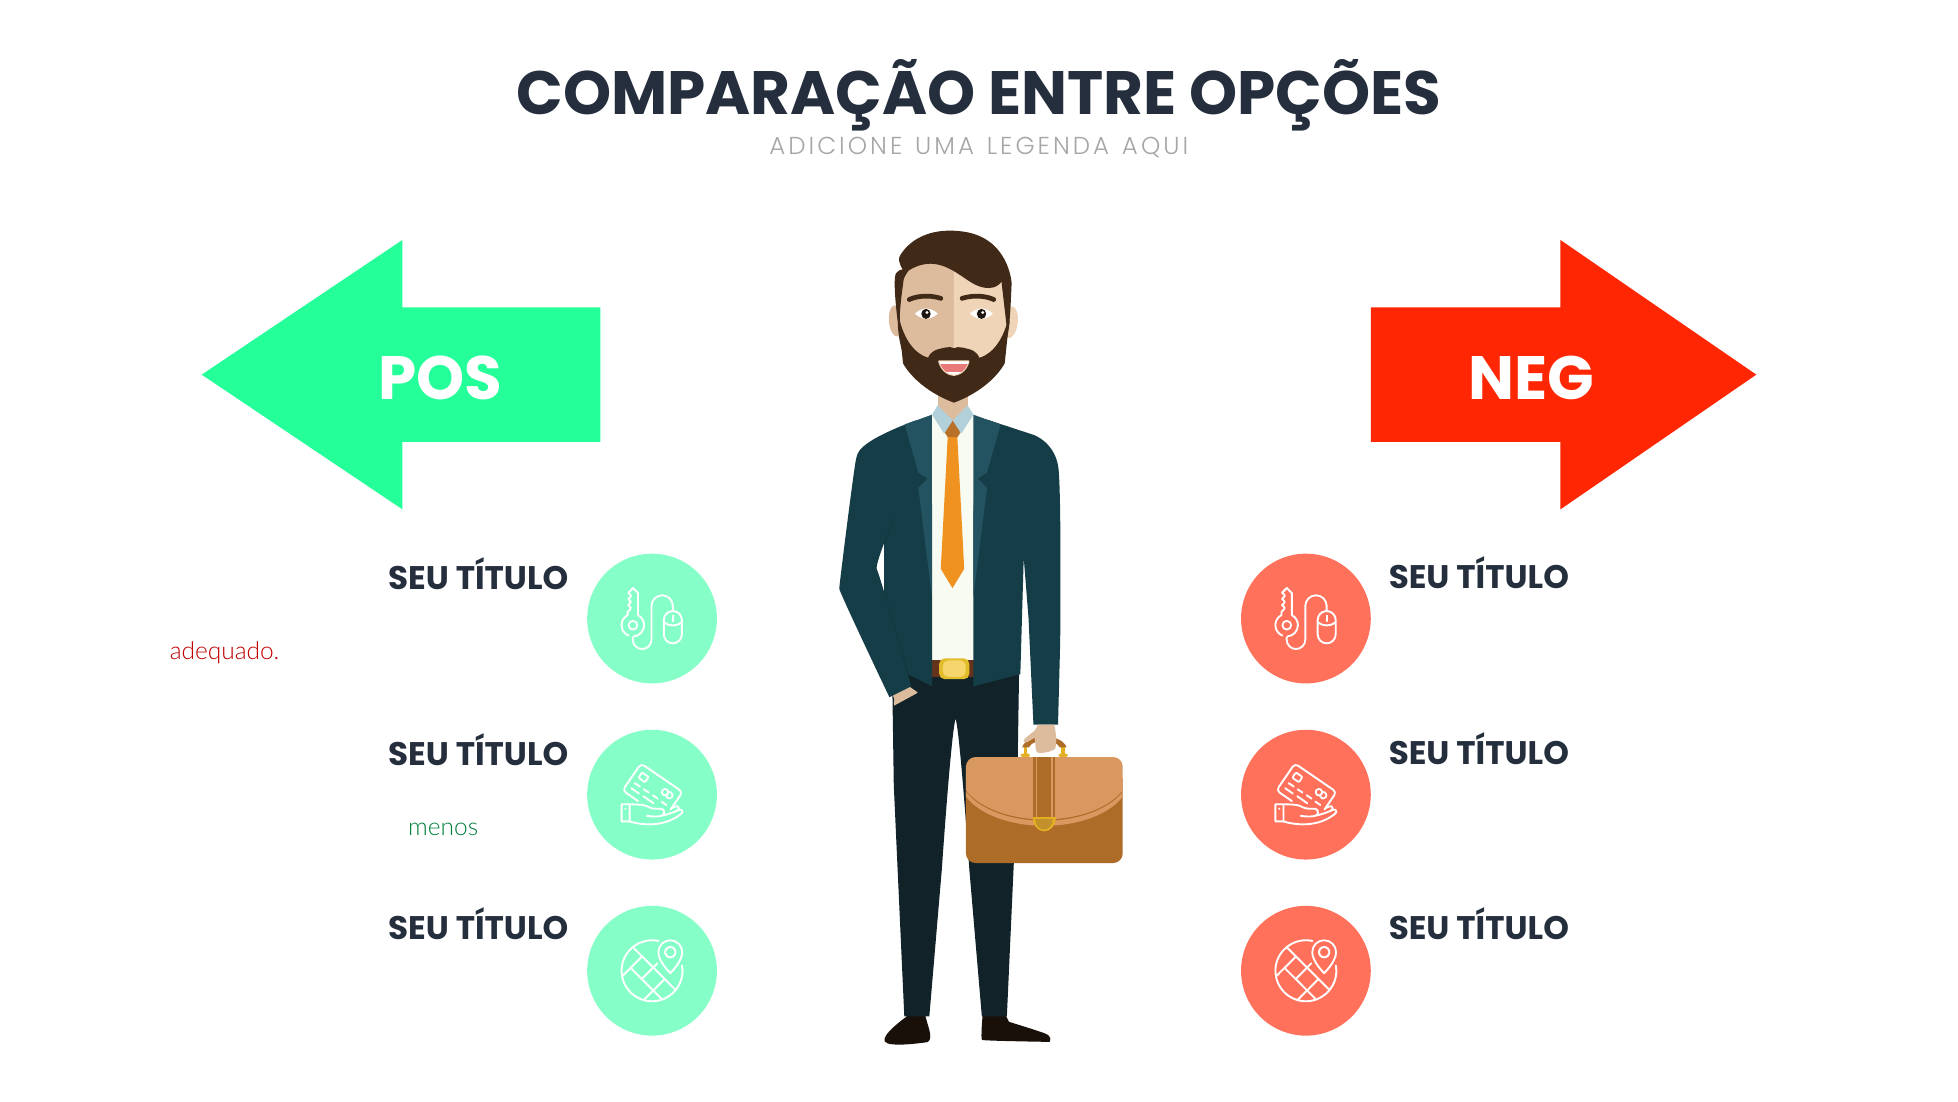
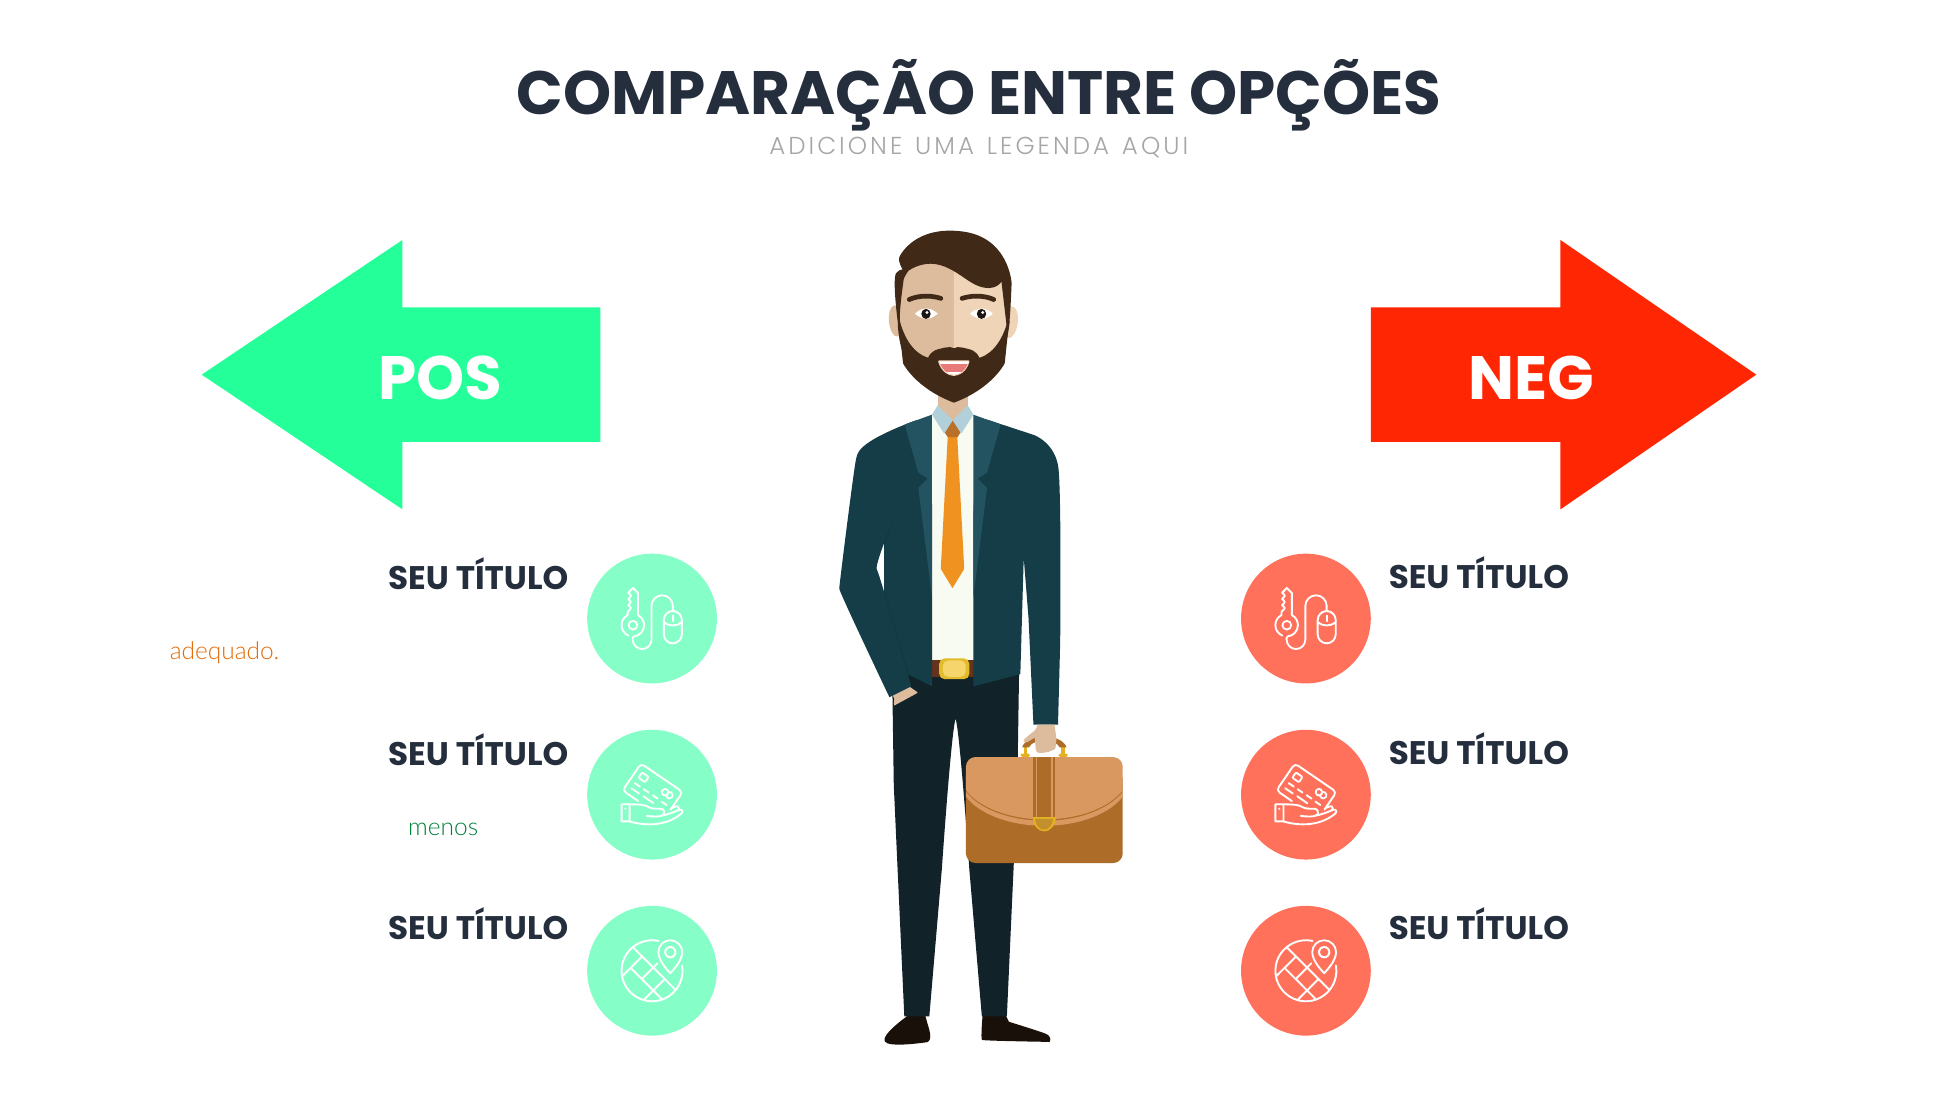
adequado colour: red -> orange (225, 651)
